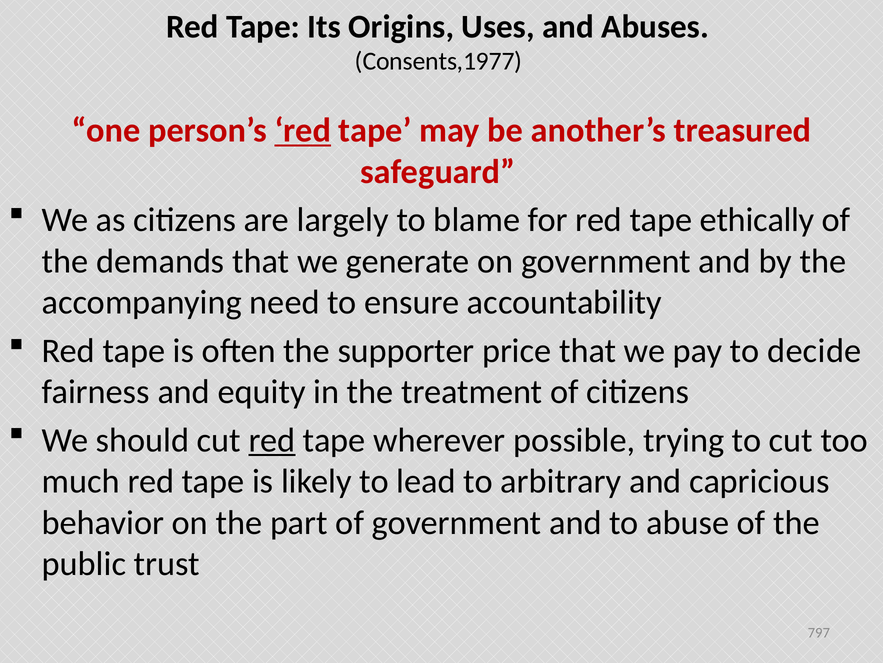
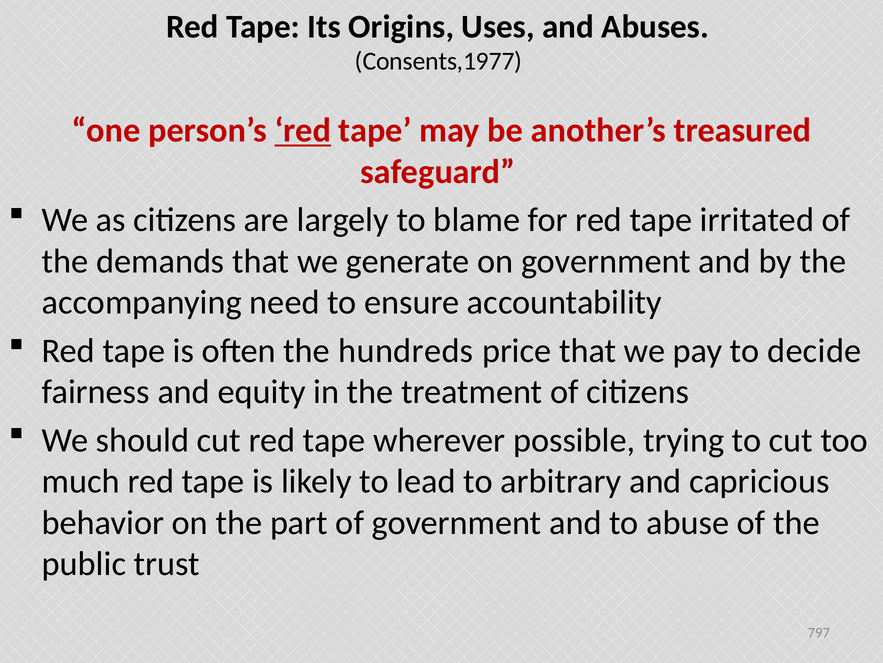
ethically: ethically -> irritated (757, 220)
supporter: supporter -> hundreds (406, 350)
red underline: present -> none (272, 440)
